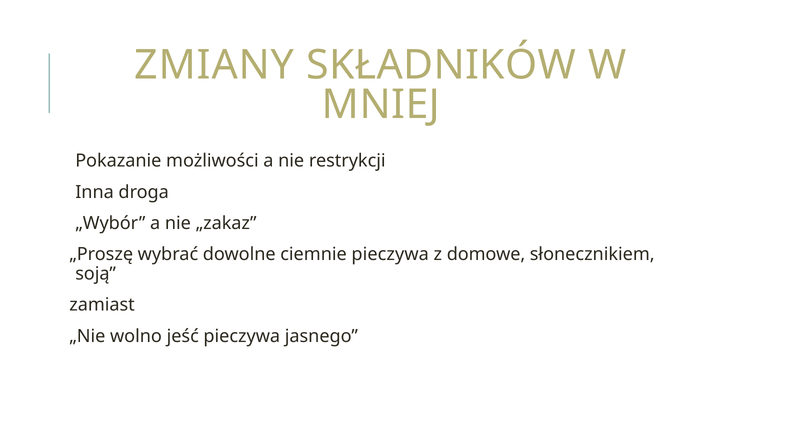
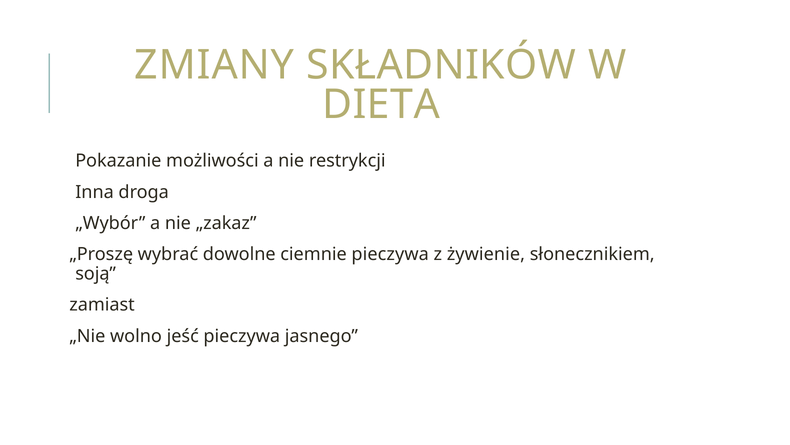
MNIEJ: MNIEJ -> DIETA (381, 105)
domowe: domowe -> żywienie (486, 254)
